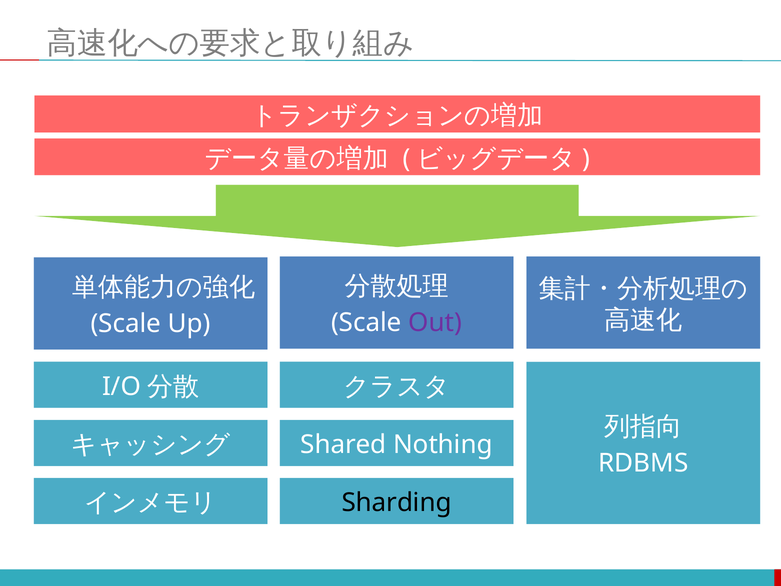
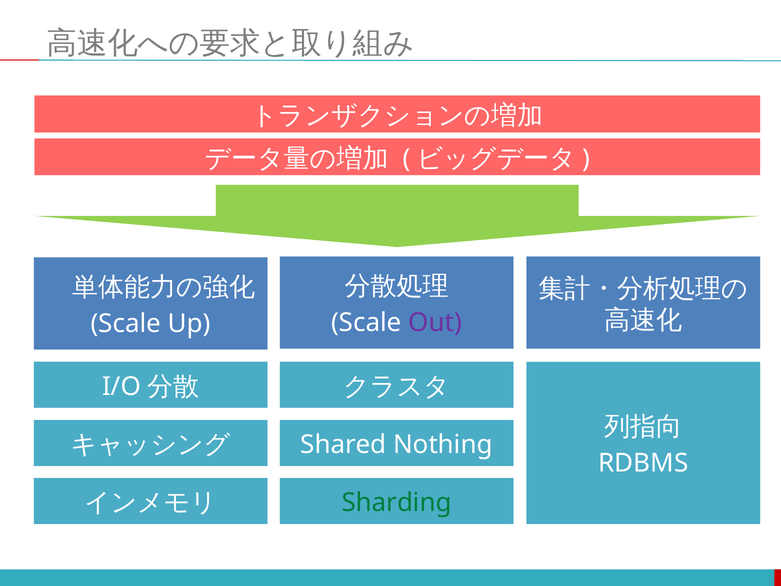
Sharding colour: black -> green (397, 503)
